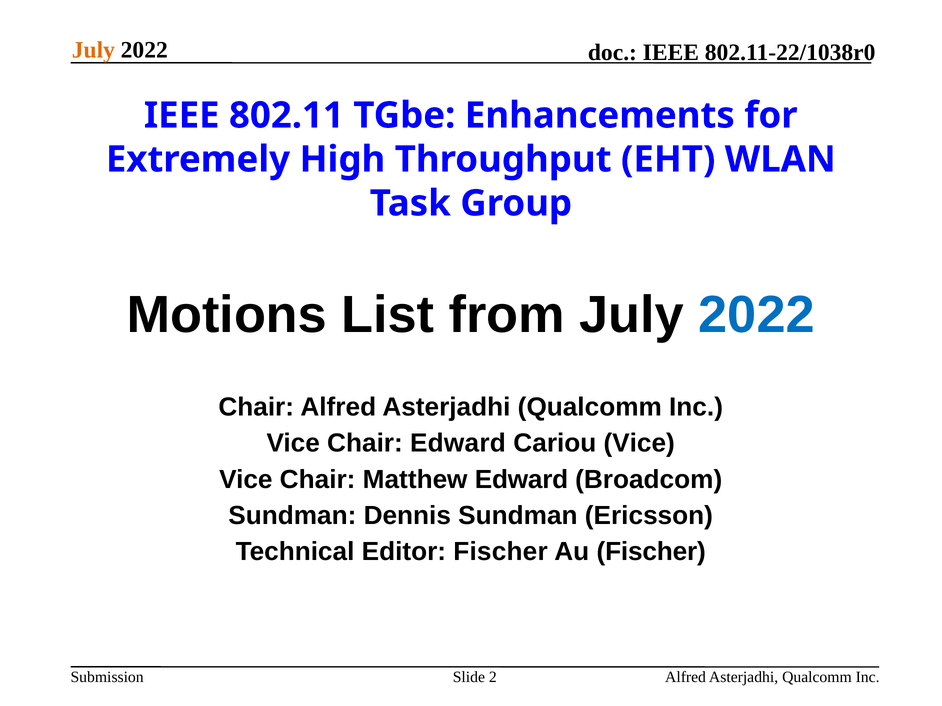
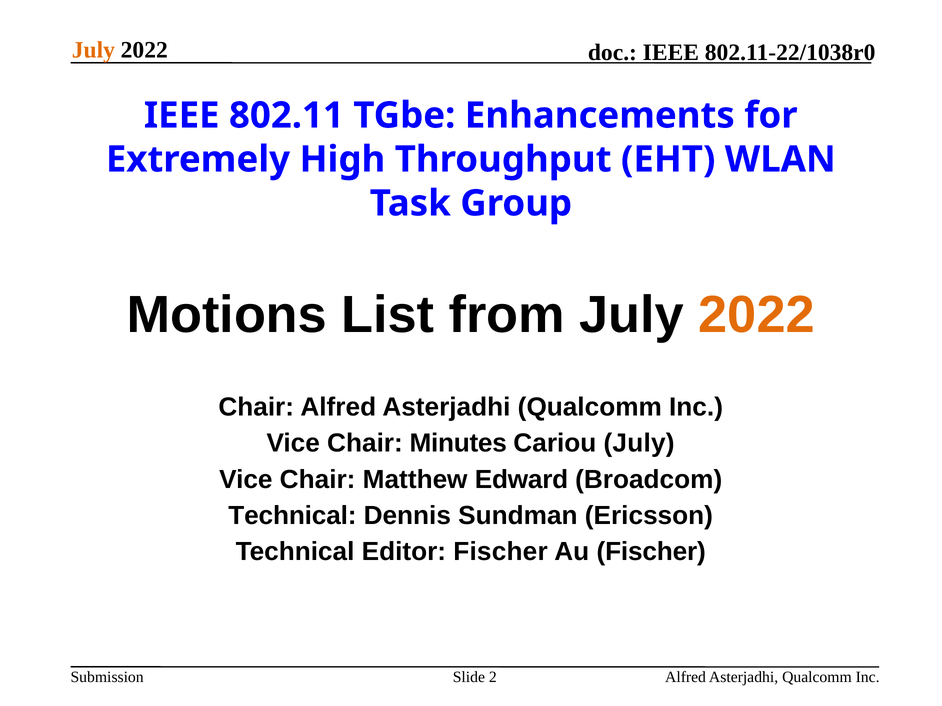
2022 colour: blue -> orange (757, 315)
Chair Edward: Edward -> Minutes (458, 444)
Cariou Vice: Vice -> July (639, 444)
Sundman: Sundman -> Technical (292, 516)
